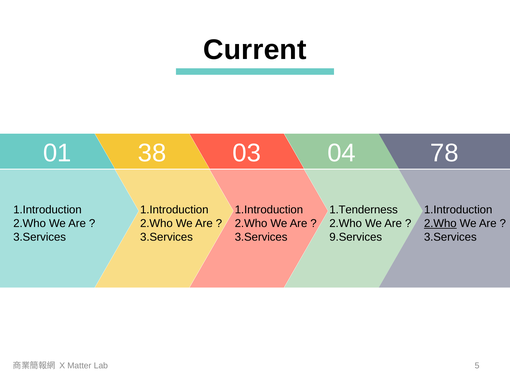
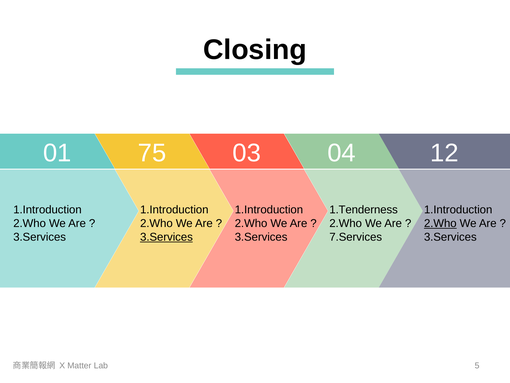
Current: Current -> Closing (255, 50)
38: 38 -> 75 (152, 153)
78: 78 -> 12 (444, 153)
3.Services underline: none -> present (166, 237)
9.Services: 9.Services -> 7.Services (356, 237)
